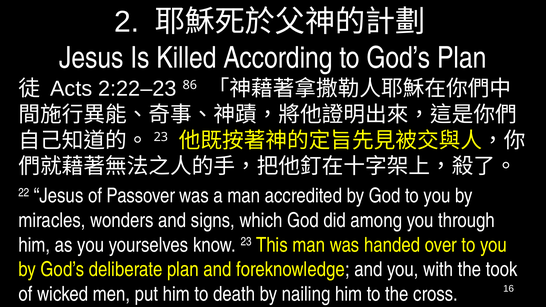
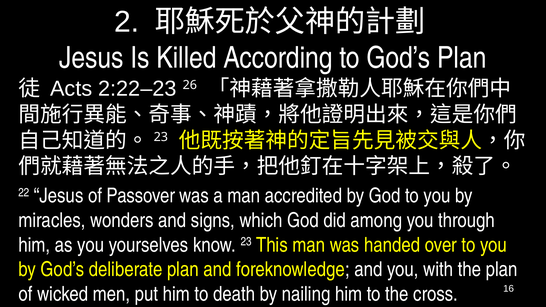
86: 86 -> 26 (190, 85)
the took: took -> plan (502, 270)
